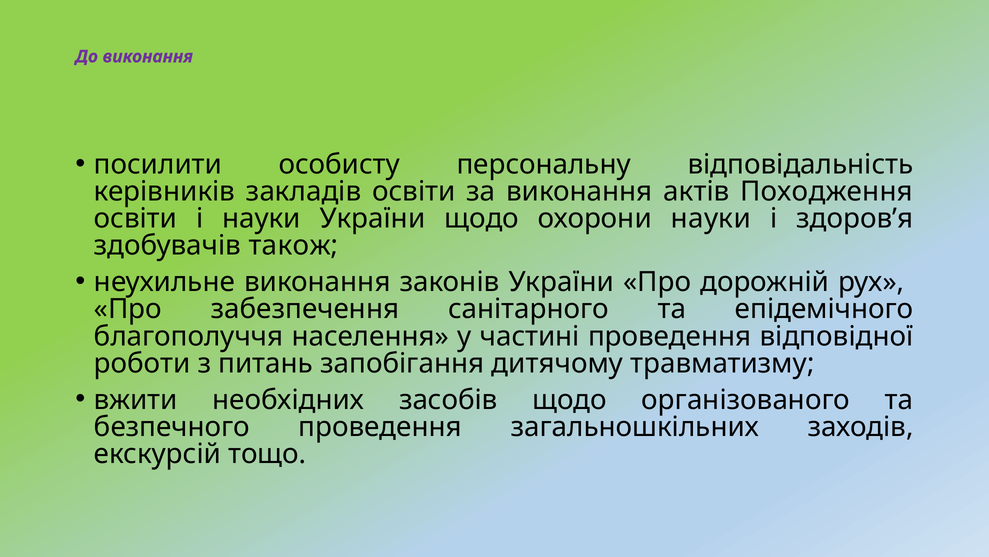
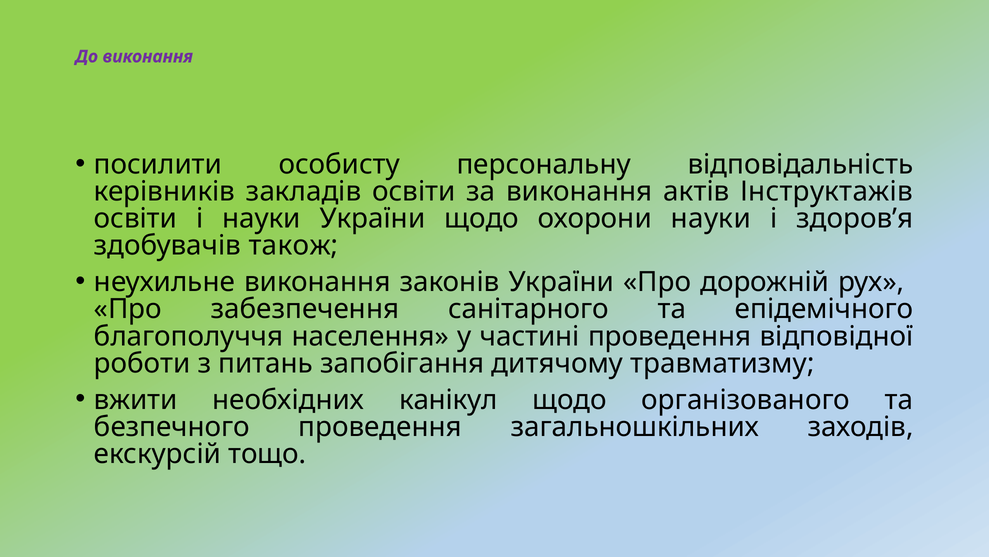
Походження: Походження -> Інструктажів (827, 191)
засобів: засобів -> канікул (448, 399)
